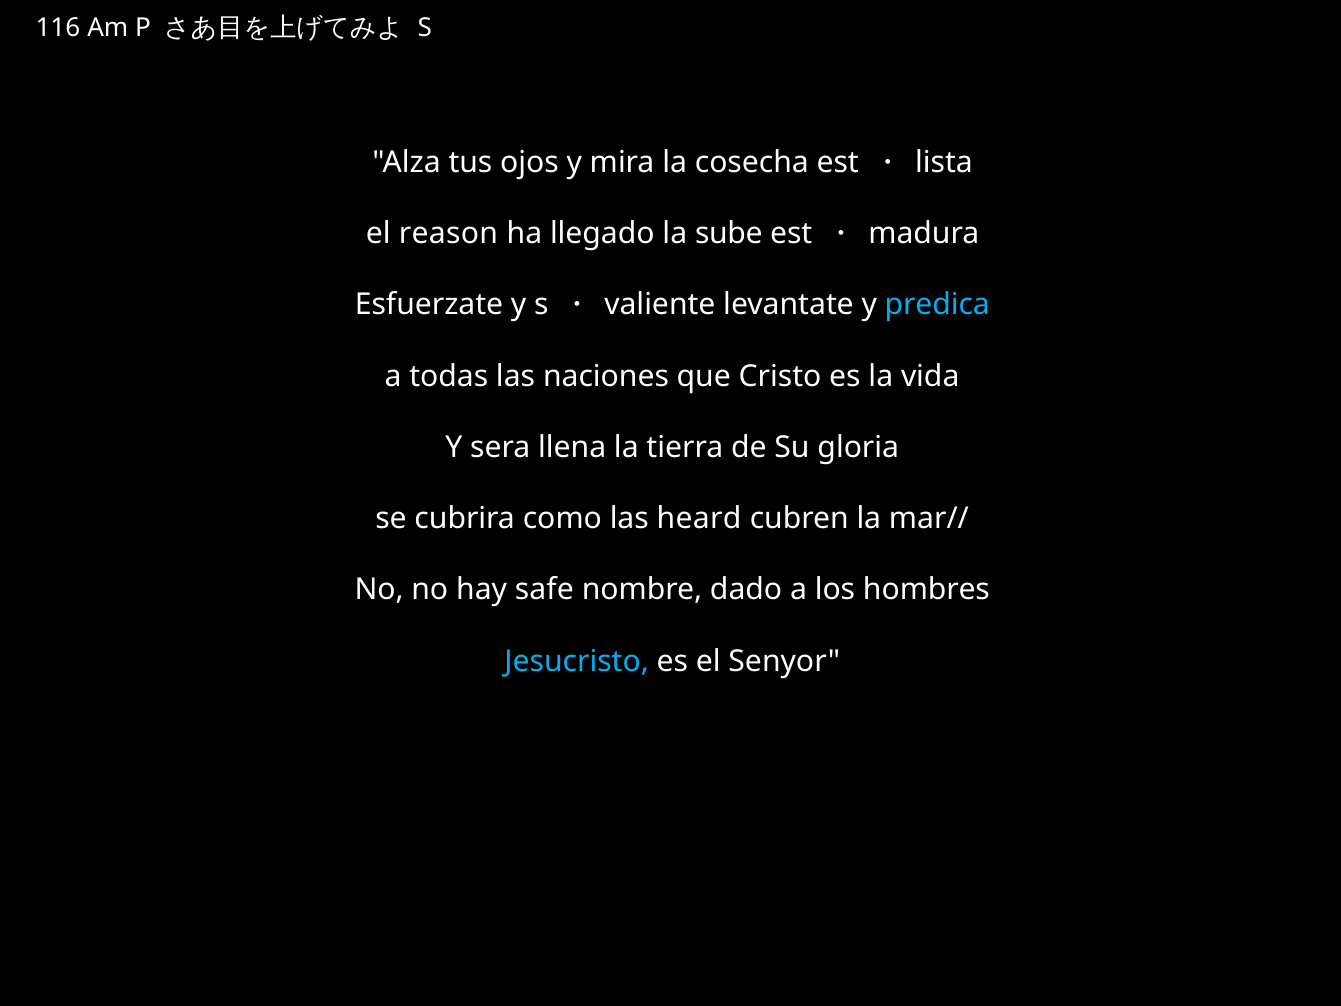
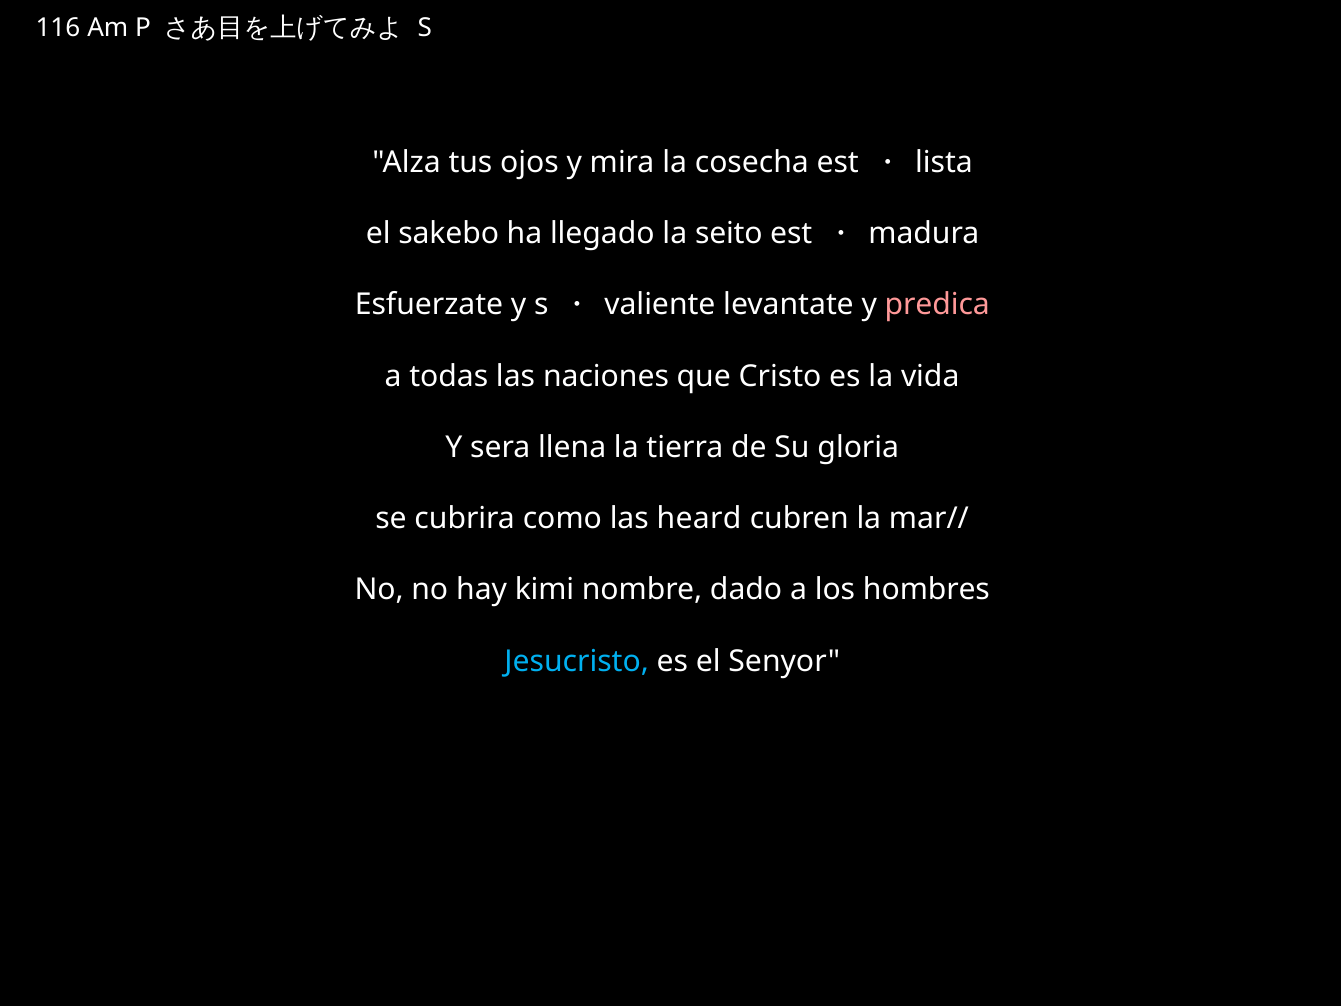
reason: reason -> sakebo (449, 234)
sube: sube -> seito (729, 234)
predica colour: light blue -> pink (937, 305)
safe: safe -> kimi (544, 590)
